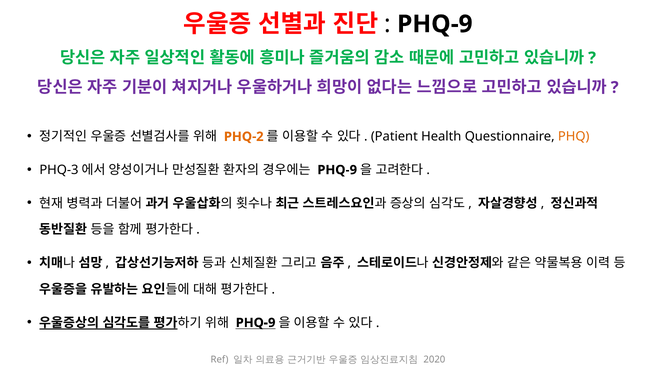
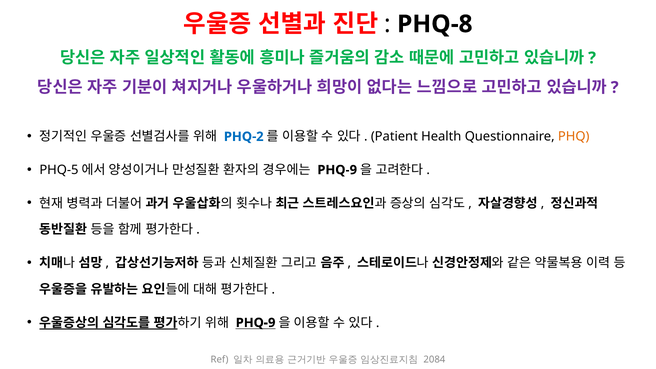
PHQ-9: PHQ-9 -> PHQ-8 (435, 24)
PHQ-2 colour: orange -> blue (244, 137)
PHQ-3: PHQ-3 -> PHQ-5 (59, 170)
2020: 2020 -> 2084 (434, 360)
